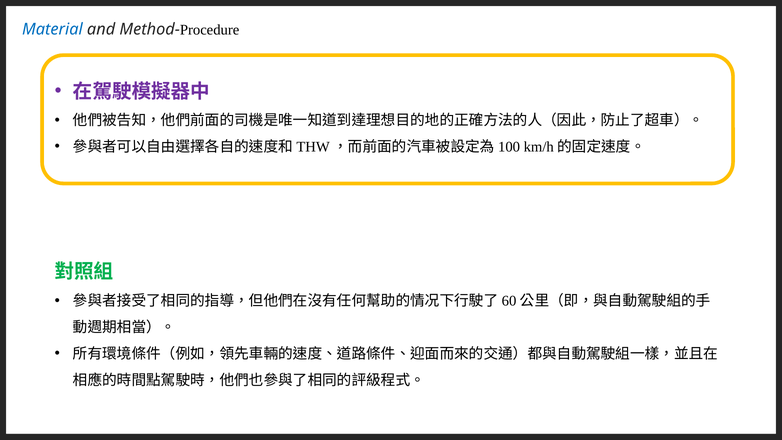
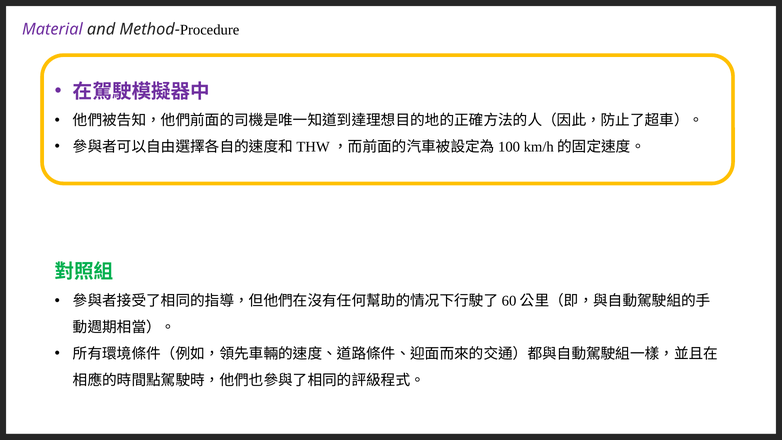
Material colour: blue -> purple (52, 29)
